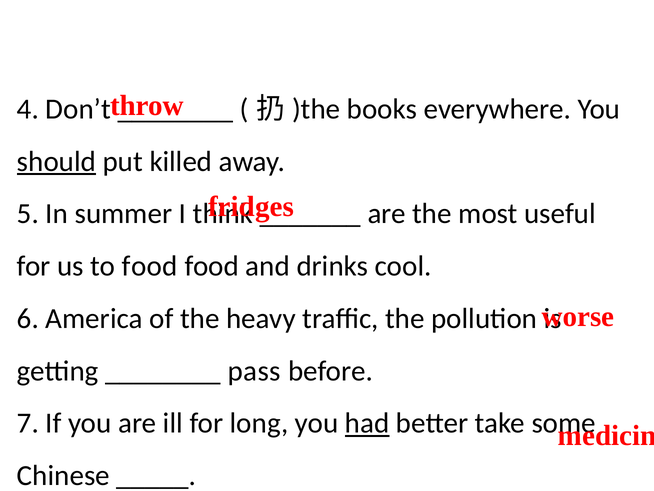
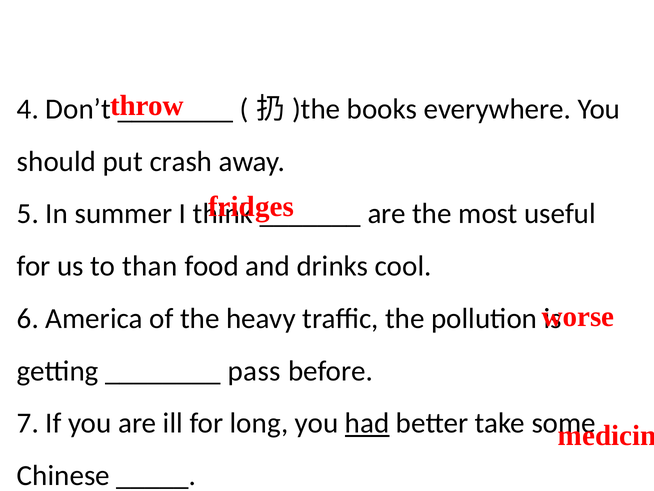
should underline: present -> none (56, 161)
killed: killed -> crash (181, 161)
to food: food -> than (150, 266)
